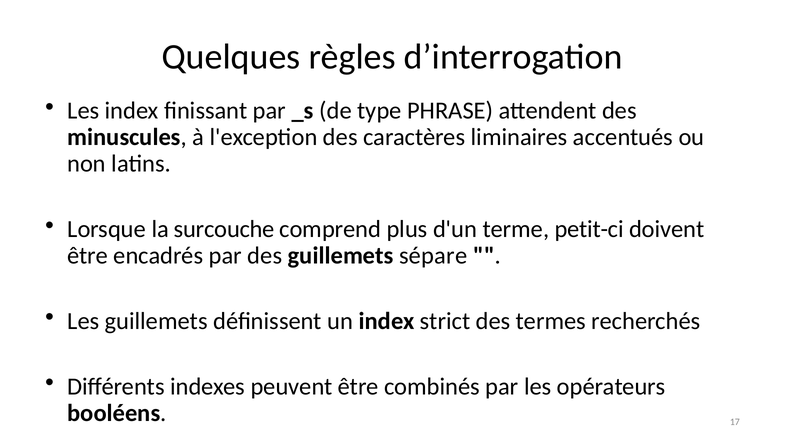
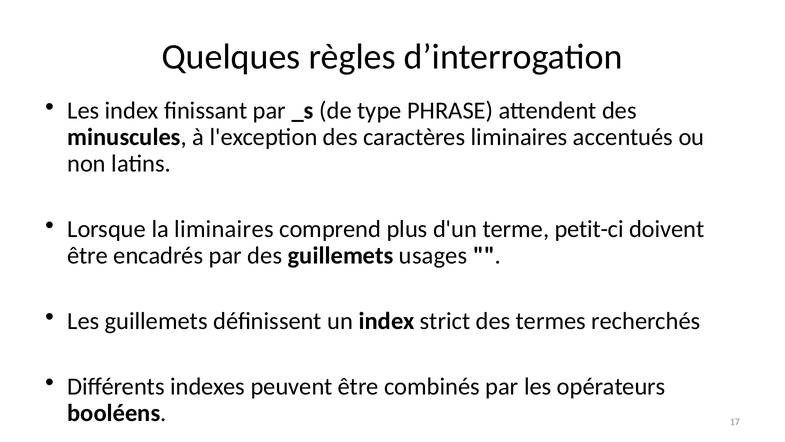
la surcouche: surcouche -> liminaires (224, 229)
sépare: sépare -> usages (433, 255)
